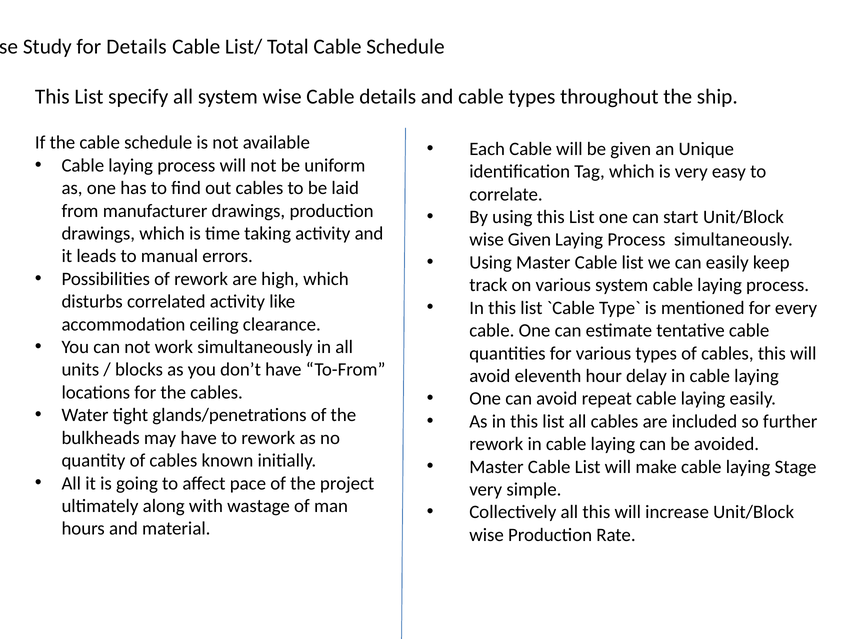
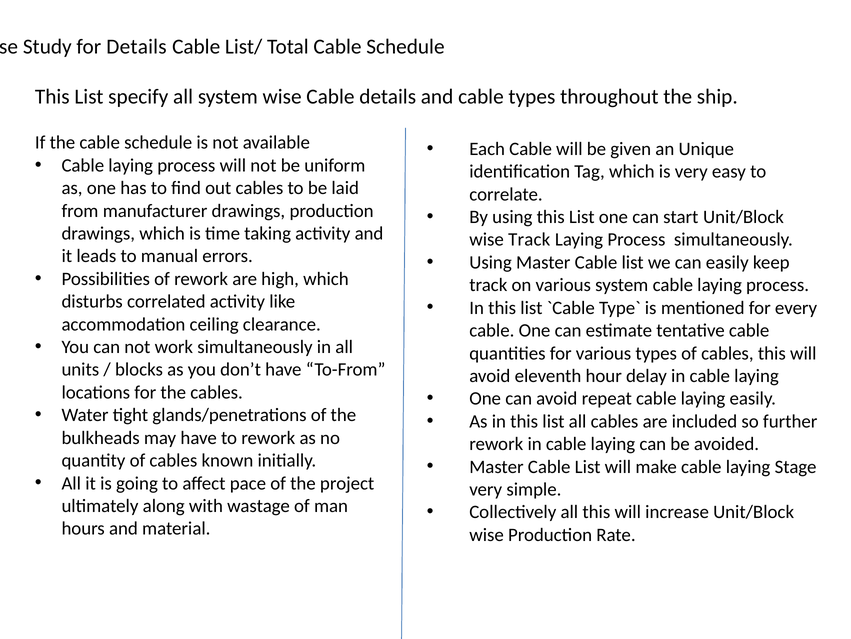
wise Given: Given -> Track (529, 239)
